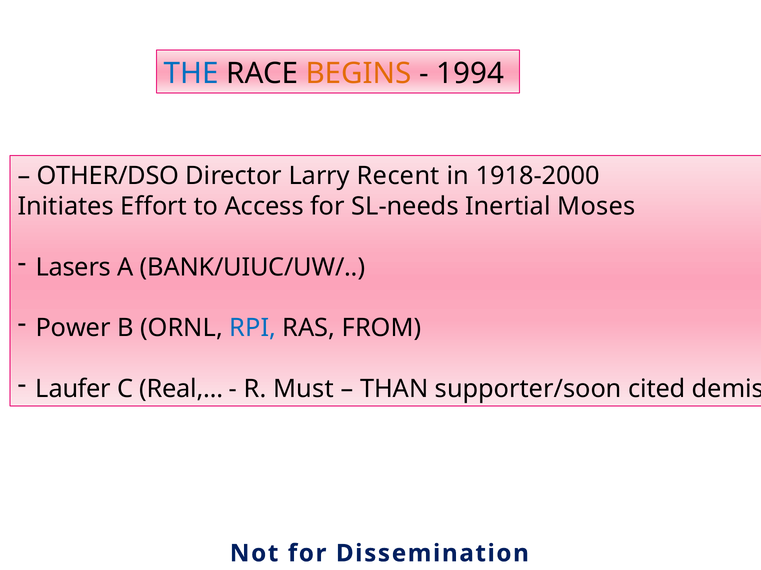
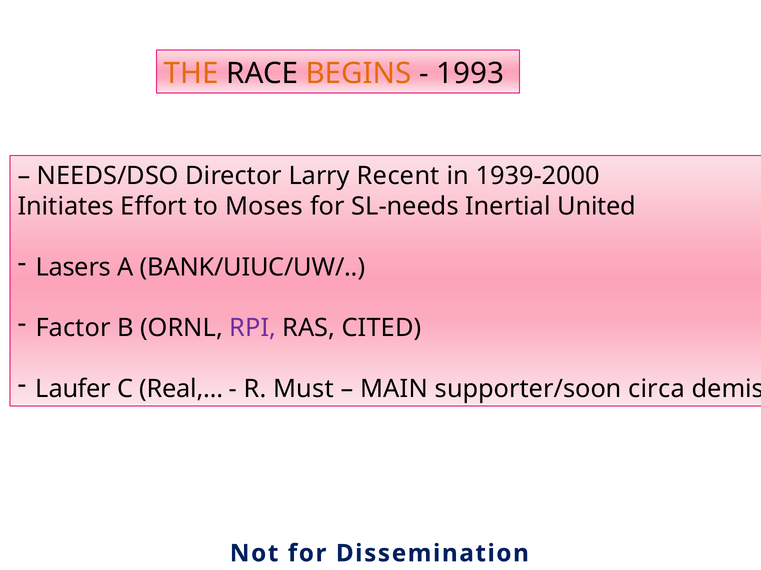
THE colour: blue -> orange (191, 74)
1994: 1994 -> 1993 (470, 74)
OTHER/DSO: OTHER/DSO -> NEEDS/DSO (108, 176)
1918-2000: 1918-2000 -> 1939-2000 (538, 176)
Access: Access -> Moses (264, 207)
Moses: Moses -> United (597, 207)
Power: Power -> Factor (73, 329)
RPI colour: blue -> purple (253, 329)
FROM: FROM -> CITED (382, 329)
THAN: THAN -> MAIN (394, 389)
cited: cited -> circa (657, 389)
